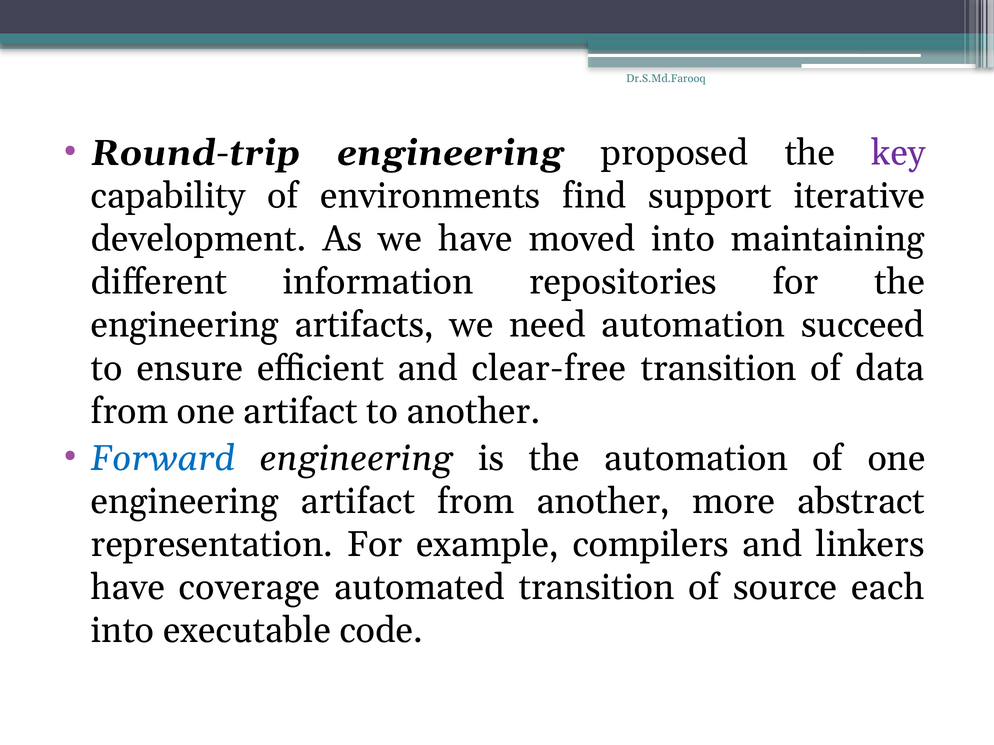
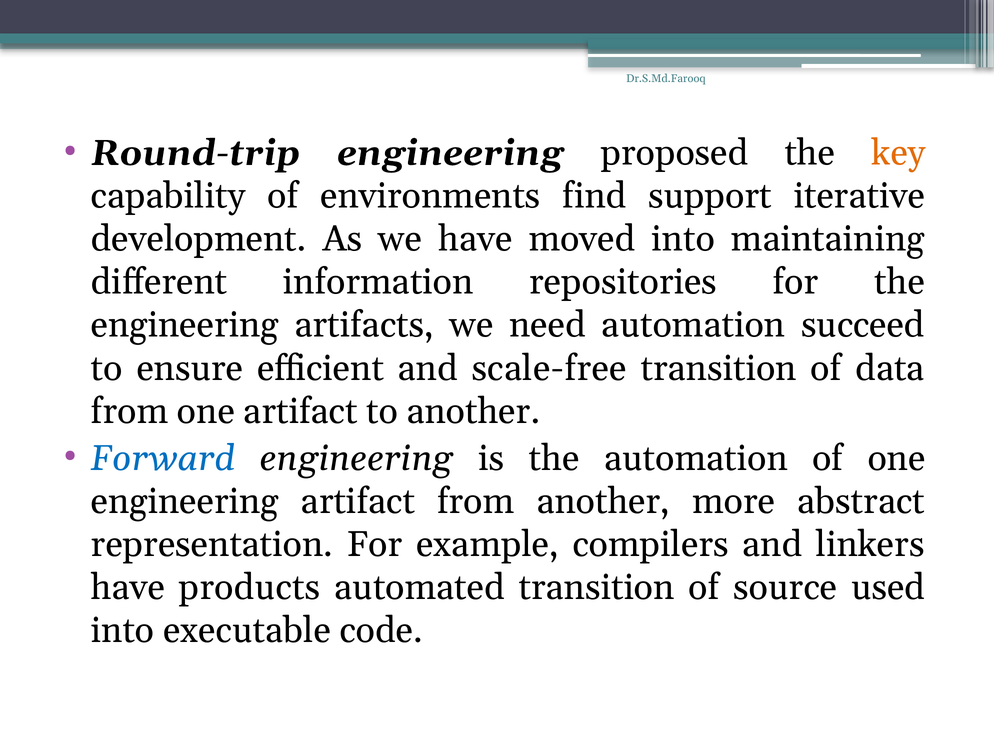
key colour: purple -> orange (899, 153)
clear-free: clear-free -> scale-free (549, 368)
coverage: coverage -> products (250, 588)
each: each -> used (888, 588)
